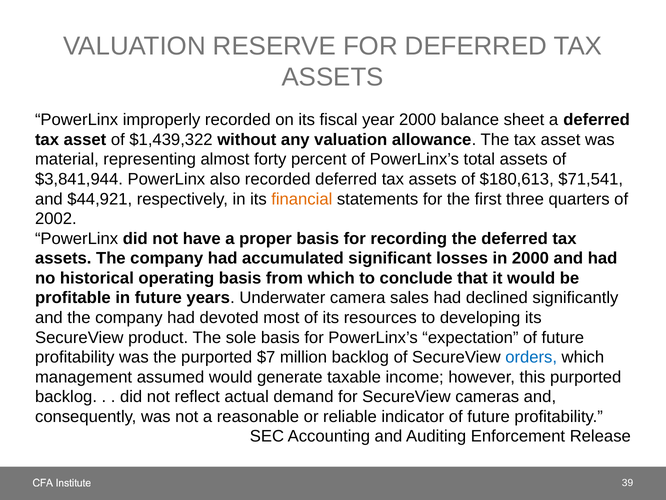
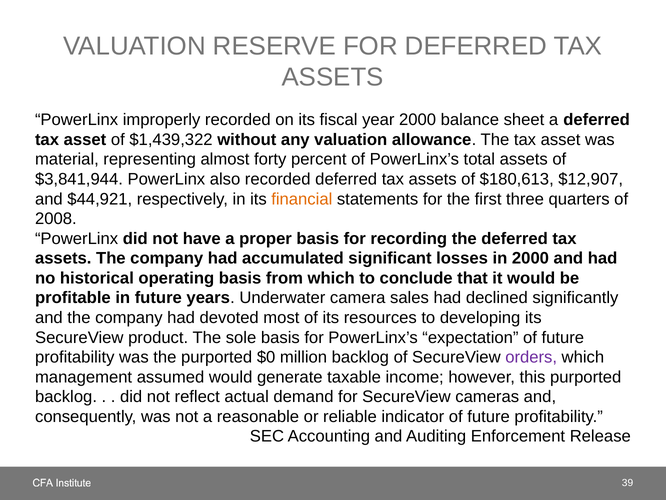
$71,541: $71,541 -> $12,907 (591, 179)
2002: 2002 -> 2008 (56, 219)
$7: $7 -> $0 (266, 357)
orders colour: blue -> purple (531, 357)
